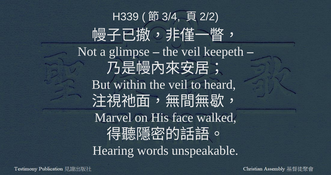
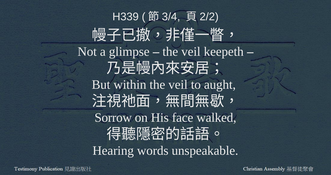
heard: heard -> aught (220, 85)
Marvel: Marvel -> Sorrow (113, 118)
